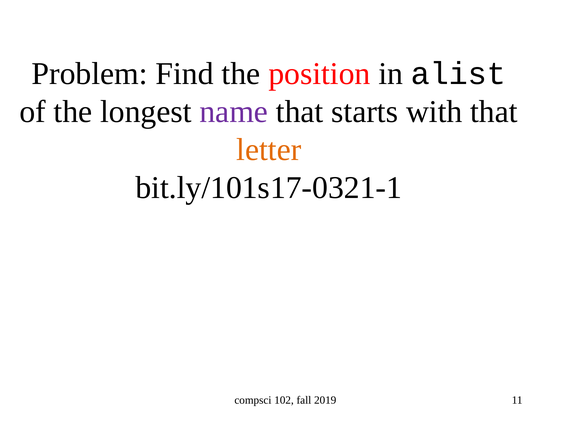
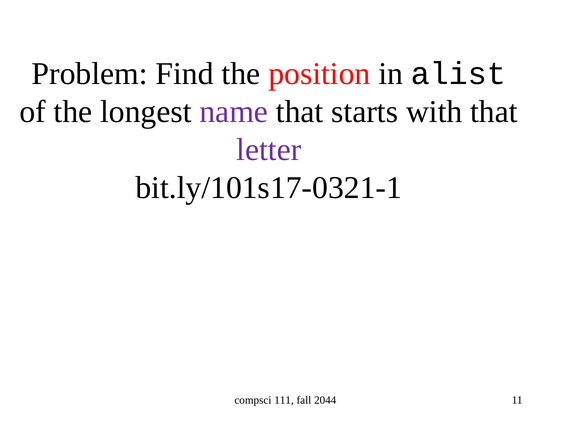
letter colour: orange -> purple (269, 150)
102: 102 -> 111 (284, 400)
2019: 2019 -> 2044 (325, 400)
